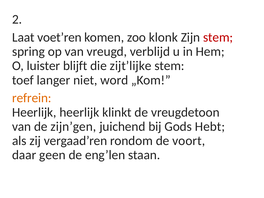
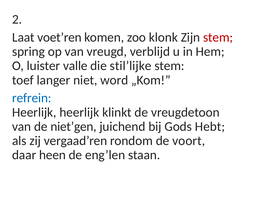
blijft: blijft -> valle (75, 66)
zijt’lijke: zijt’lijke -> stil’lijke (131, 66)
refrein colour: orange -> blue (32, 98)
zijn’gen: zijn’gen -> niet’gen (74, 127)
geen: geen -> heen (52, 155)
